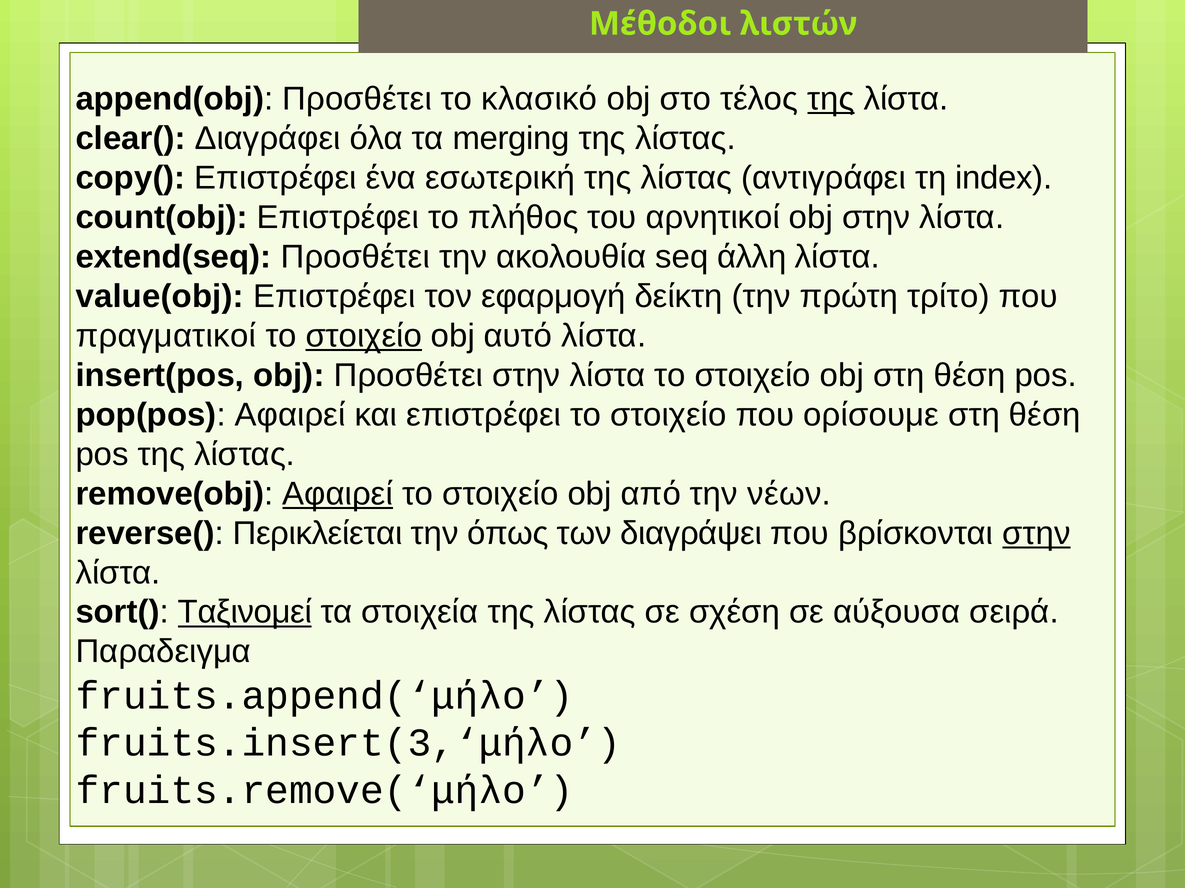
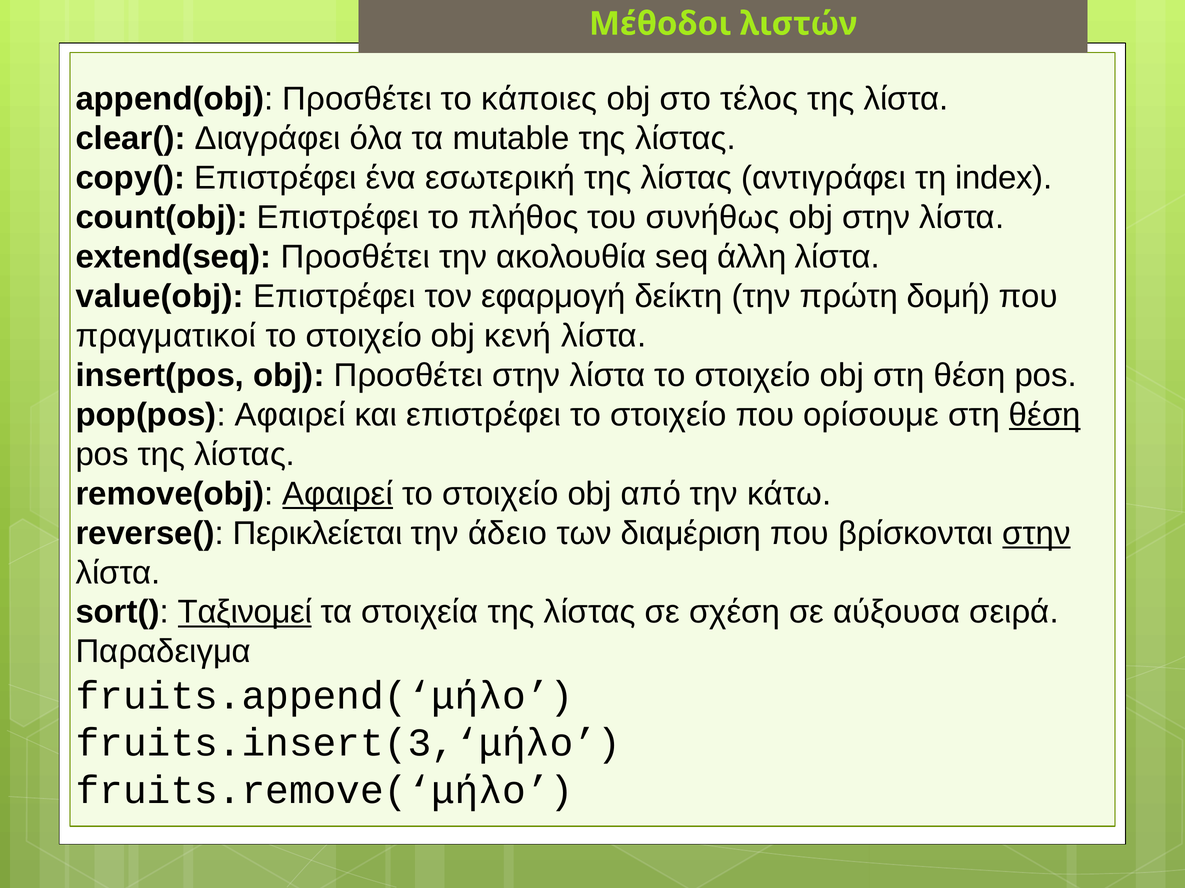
κλασικό: κλασικό -> κάποιες (539, 99)
της underline: present -> none (831, 99)
merging: merging -> mutable (511, 138)
αρνητικοί: αρνητικοί -> συνήθως (713, 217)
τρίτο: τρίτο -> δομή (949, 297)
στοιχείο underline: present -> none (364, 336)
αυτό: αυτό -> κενή (518, 336)
θέση underline: none -> present (1045, 415)
νέων: νέων -> κάτω (789, 494)
όπως: όπως -> άδειο (508, 534)
διαγράψει: διαγράψει -> διαμέριση (691, 534)
